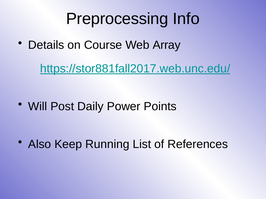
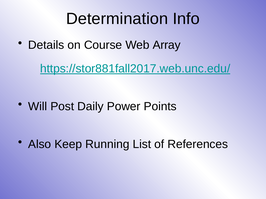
Preprocessing: Preprocessing -> Determination (117, 19)
